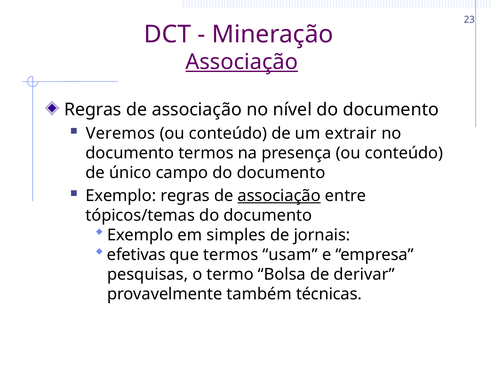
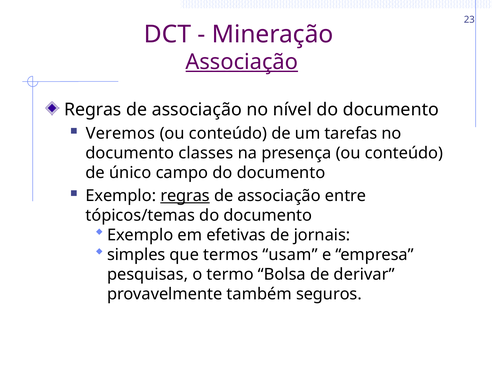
extrair: extrair -> tarefas (351, 133)
documento termos: termos -> classes (206, 153)
regras underline: none -> present (185, 196)
associação underline: present -> none (279, 196)
simples: simples -> efetivas (236, 235)
efetivas: efetivas -> simples (136, 255)
técnicas: técnicas -> seguros (329, 294)
